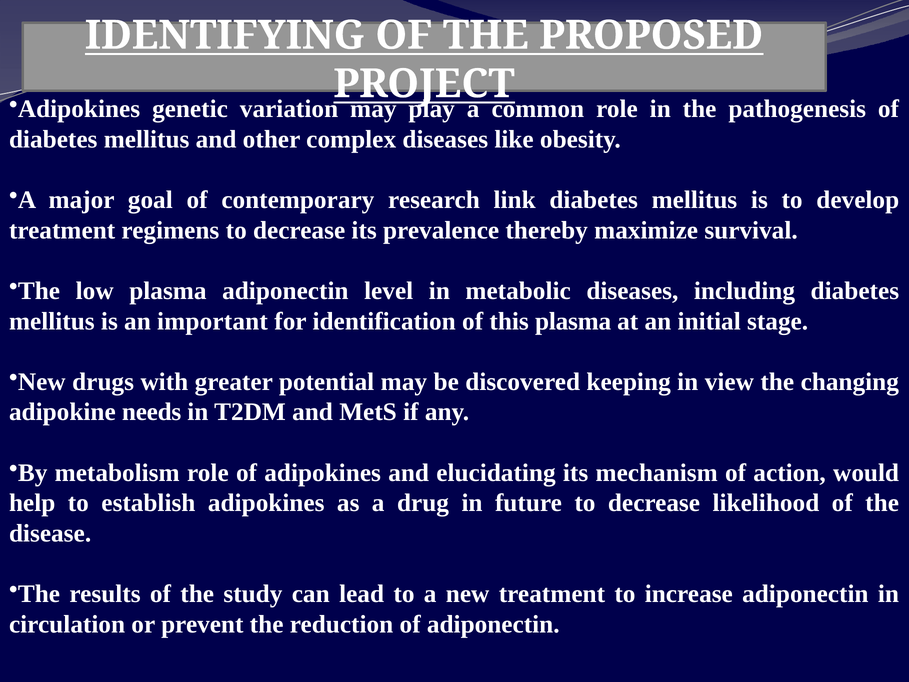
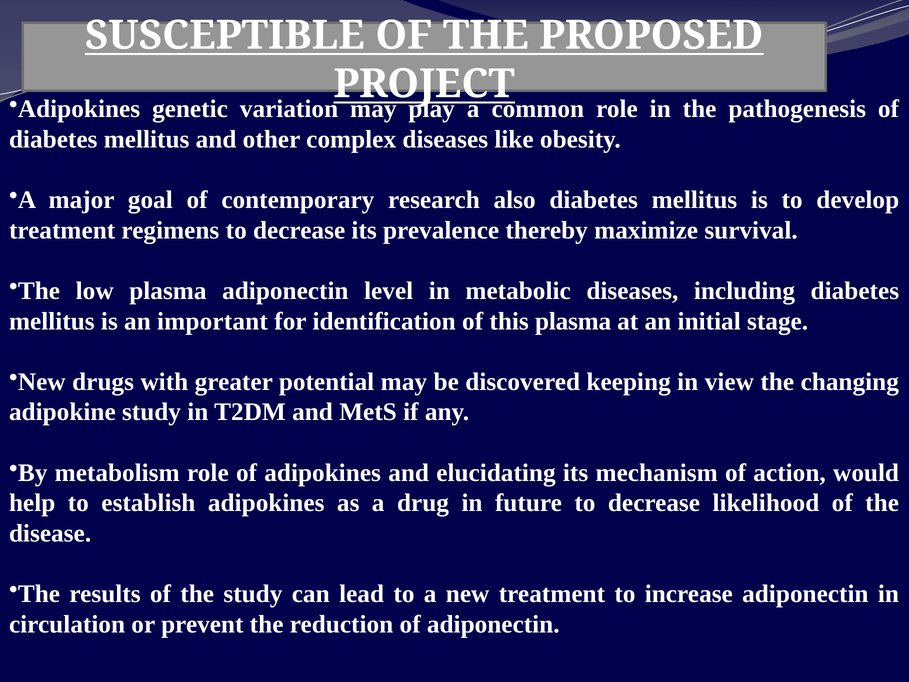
IDENTIFYING: IDENTIFYING -> SUSCEPTIBLE (225, 35)
link: link -> also (515, 200)
adipokine needs: needs -> study (152, 412)
